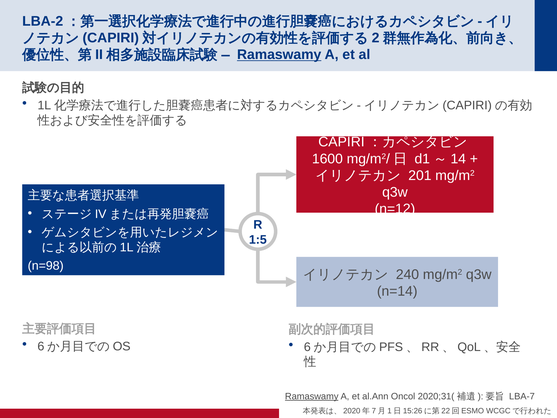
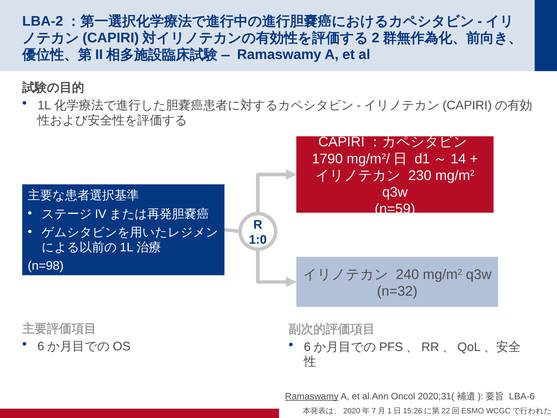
Ramaswamy underline: present -> none (279, 55)
1600: 1600 -> 1790 (327, 159)
201: 201 -> 230 (420, 175)
n=12: n=12 -> n=59 (395, 209)
1:5: 1:5 -> 1:0 (258, 240)
n=14: n=14 -> n=32 (397, 291)
LBA-7: LBA-7 -> LBA-6 (522, 396)
